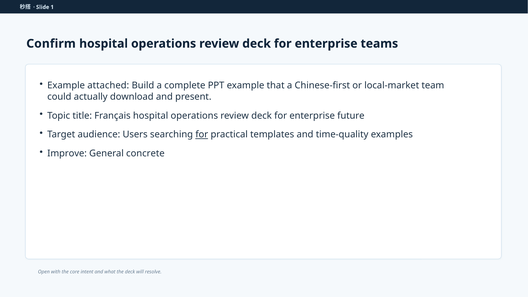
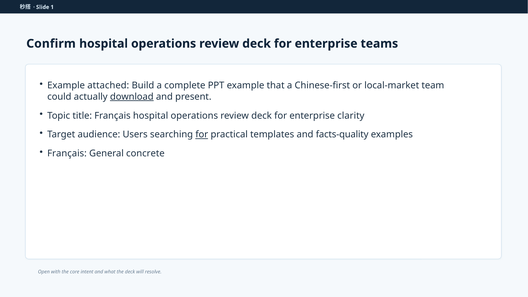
download underline: none -> present (132, 97)
future: future -> clarity (351, 116)
time-quality: time-quality -> facts-quality (342, 135)
Improve: Improve -> Français (67, 153)
